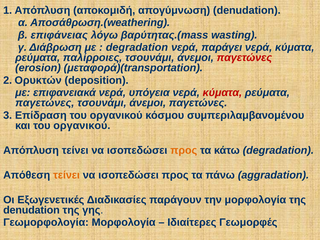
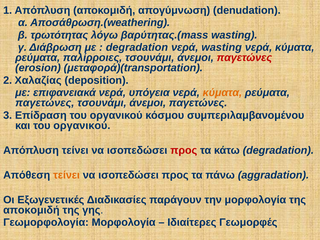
επιφάνειας: επιφάνειας -> τρωτότητας (59, 35)
νερά παράγει: παράγει -> wasting (222, 47)
Ορυκτών: Ορυκτών -> Χαλαζίας (38, 80)
κύματα colour: red -> orange (222, 93)
προς colour: orange -> red (184, 150)
denudation: denudation -> αποκομιδή (31, 210)
